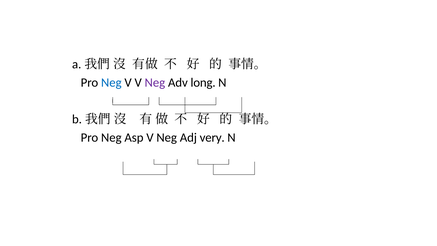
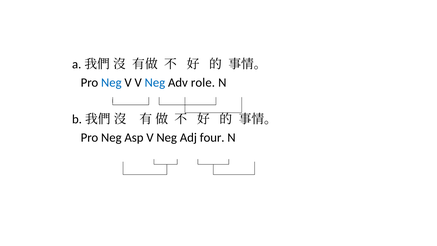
Neg colour: purple -> blue (155, 83)
long: long -> role (203, 83)
very: very -> four (212, 138)
